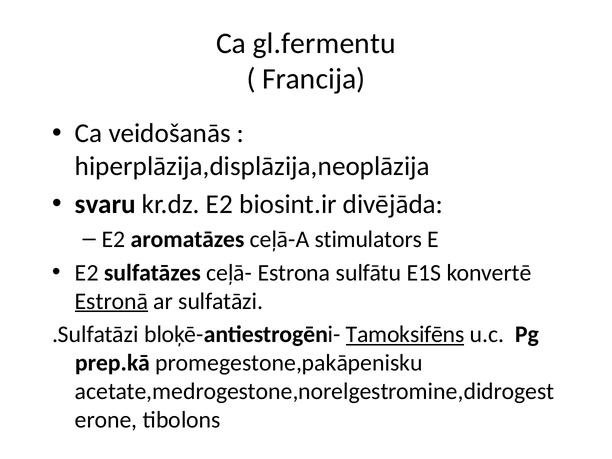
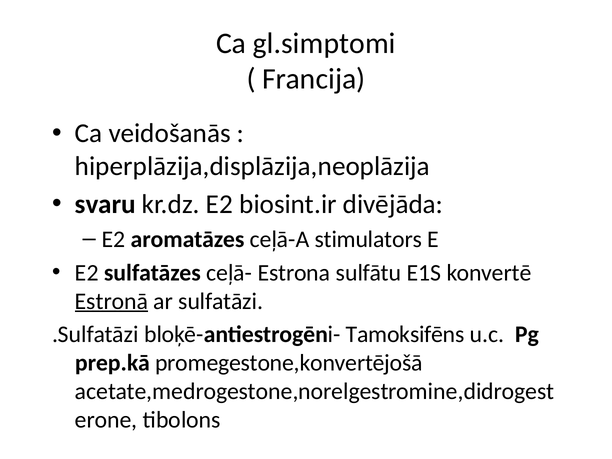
gl.fermentu: gl.fermentu -> gl.simptomi (324, 43)
Tamoksifēns underline: present -> none (405, 334)
promegestone,pakāpenisku: promegestone,pakāpenisku -> promegestone,konvertējošā (289, 363)
